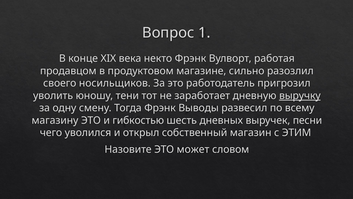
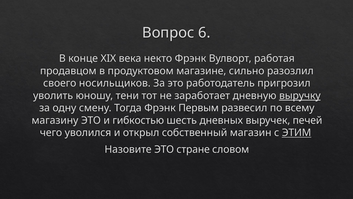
1: 1 -> 6 (204, 33)
Выводы: Выводы -> Первым (199, 108)
песни: песни -> печей (307, 120)
ЭТИМ underline: none -> present (297, 133)
может: может -> стране (193, 149)
